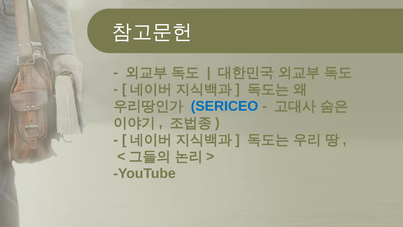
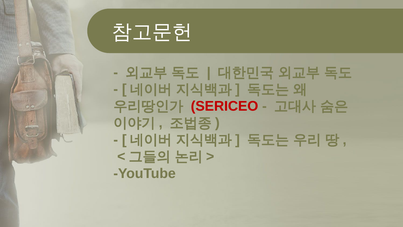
SERICEO colour: blue -> red (225, 106)
